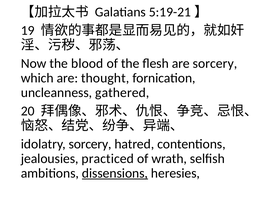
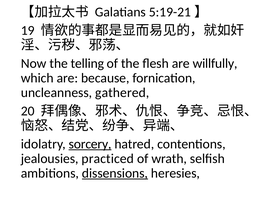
blood: blood -> telling (87, 63)
are sorcery: sorcery -> willfully (215, 63)
thought: thought -> because (105, 78)
sorcery underline: none -> present (90, 144)
